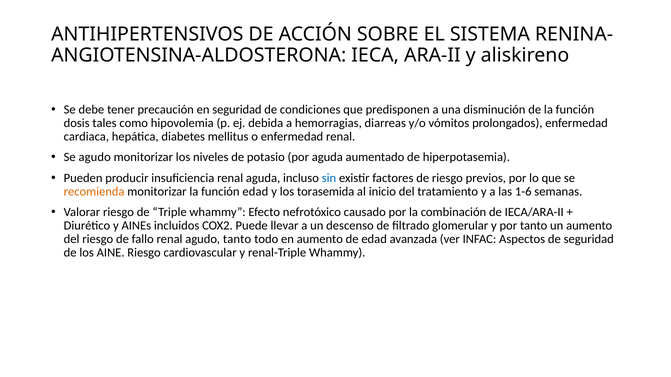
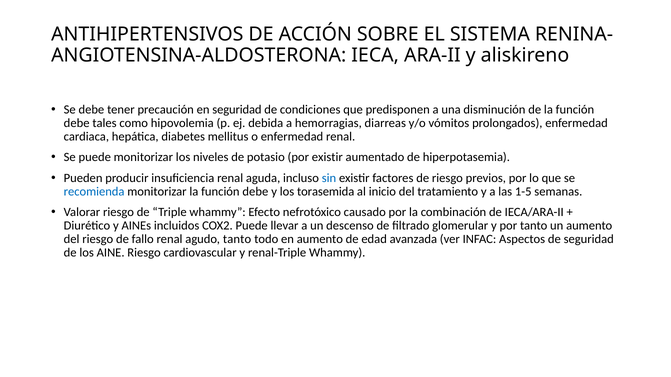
dosis: dosis -> debe (77, 123)
Se agudo: agudo -> puede (95, 157)
por aguda: aguda -> existir (327, 157)
recomienda colour: orange -> blue (94, 192)
monitorizar la función edad: edad -> debe (255, 192)
1-6: 1-6 -> 1-5 (523, 192)
